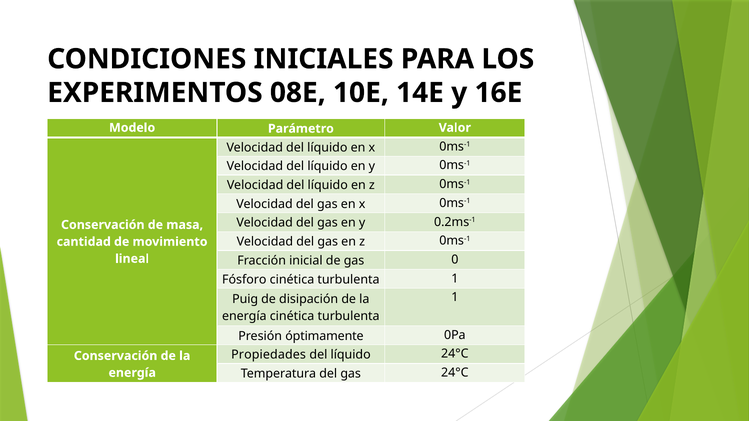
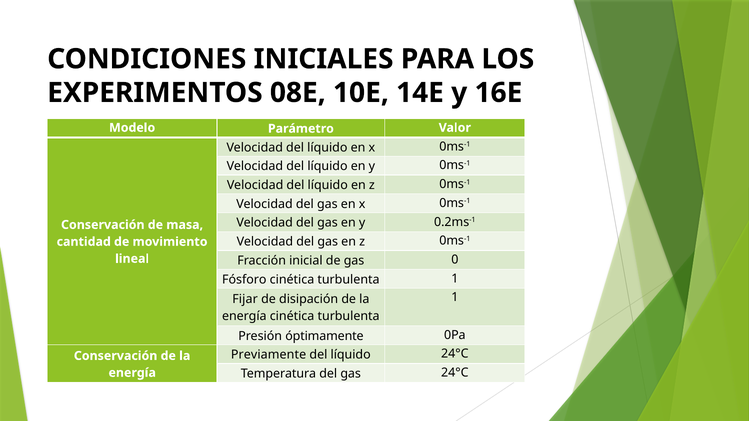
Puig: Puig -> Fijar (245, 299)
Propiedades: Propiedades -> Previamente (269, 355)
